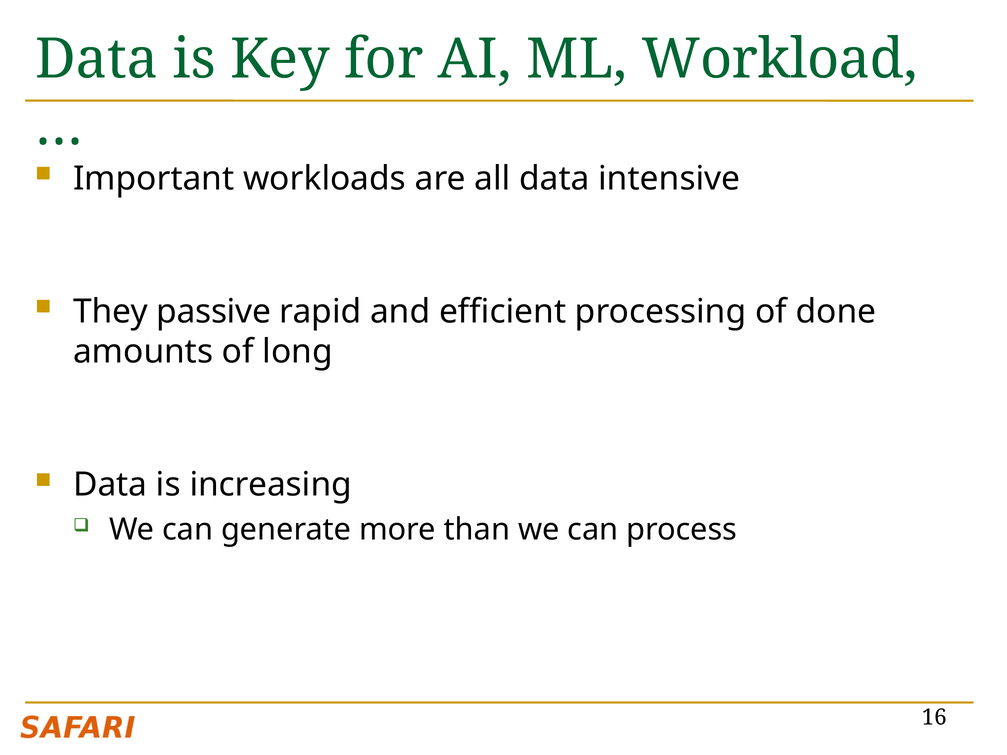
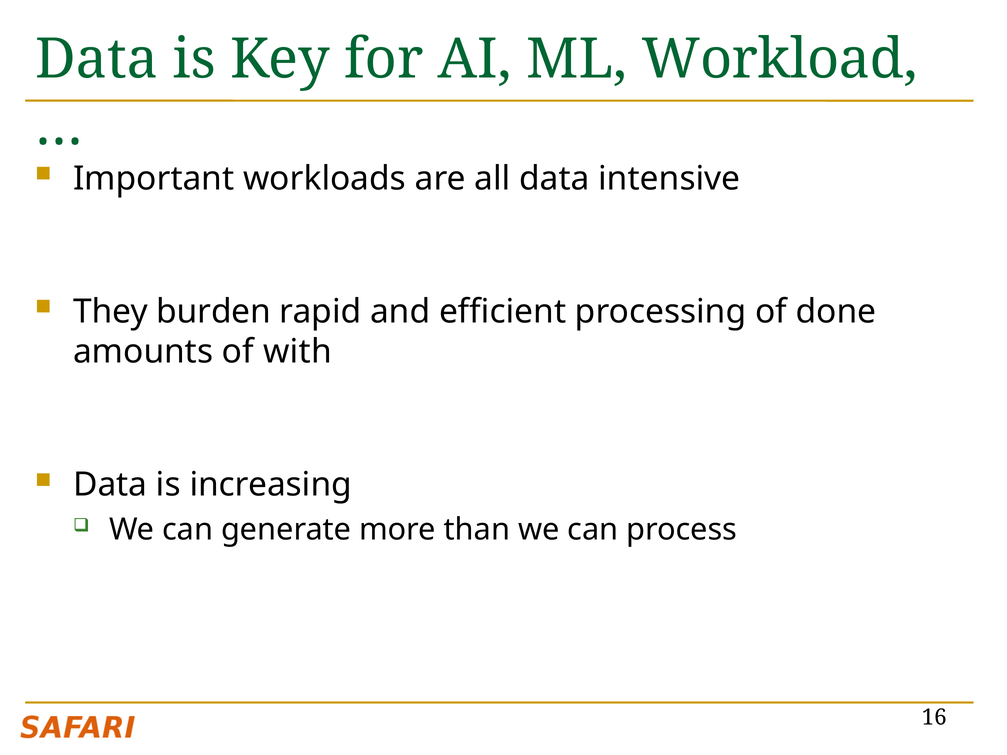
passive: passive -> burden (214, 312)
long: long -> with (298, 352)
